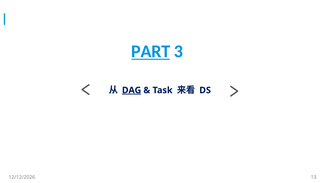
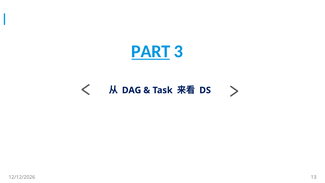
DAG underline: present -> none (132, 90)
